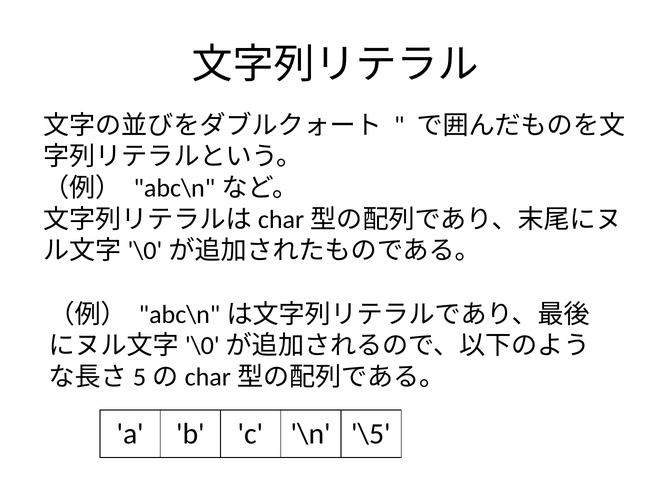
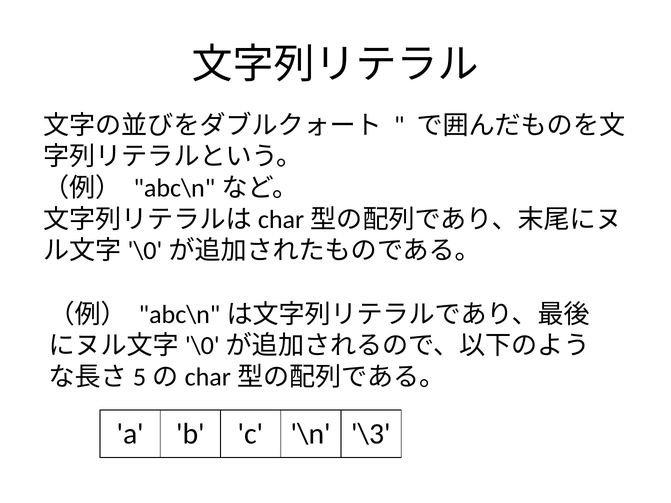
\5: \5 -> \3 (371, 434)
